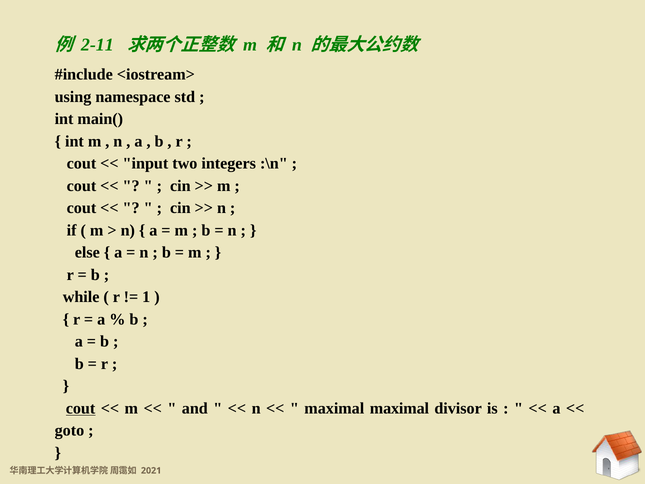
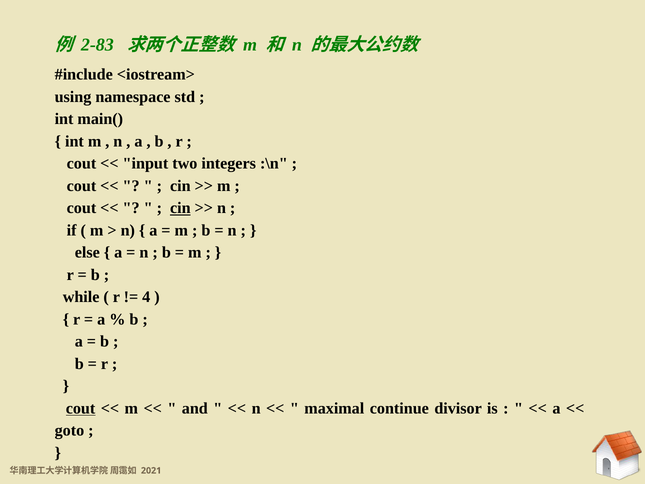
2-11: 2-11 -> 2-83 (97, 45)
cin underline: none -> present (180, 208)
1: 1 -> 4 (146, 297)
maximal maximal: maximal -> continue (399, 408)
